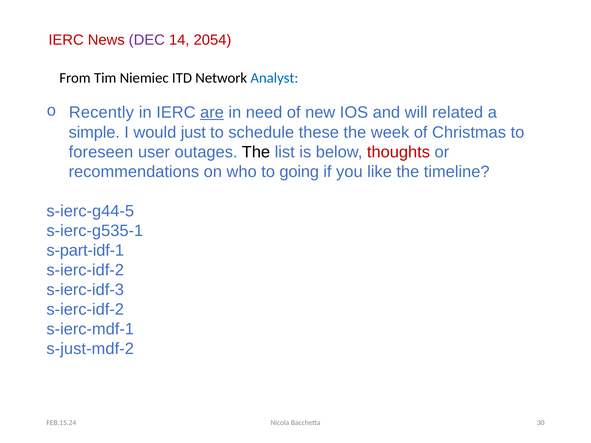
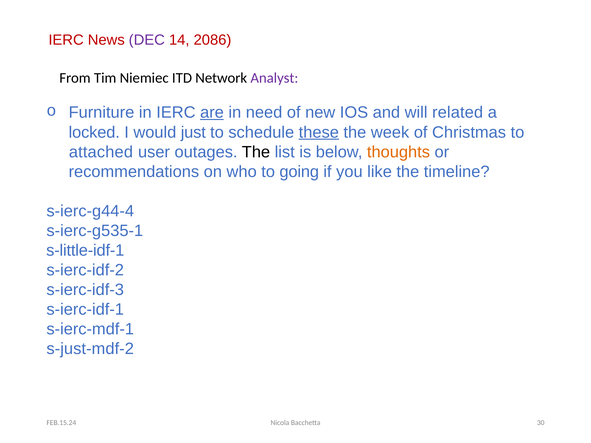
2054: 2054 -> 2086 (212, 40)
Analyst colour: blue -> purple (274, 78)
Recently: Recently -> Furniture (101, 113)
simple: simple -> locked (94, 132)
these underline: none -> present (319, 132)
foreseen: foreseen -> attached (101, 152)
thoughts colour: red -> orange (398, 152)
s-ierc-g44-5: s-ierc-g44-5 -> s-ierc-g44-4 (90, 211)
s-part-idf-1: s-part-idf-1 -> s-little-idf-1 (85, 251)
s-ierc-idf-2: s-ierc-idf-2 -> s-ierc-idf-1 (85, 310)
